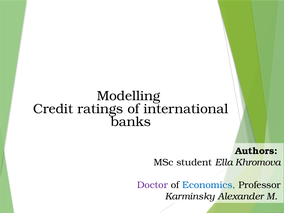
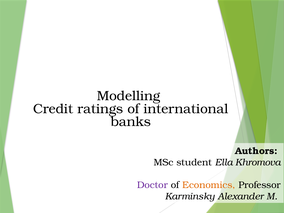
Economics colour: blue -> orange (209, 185)
